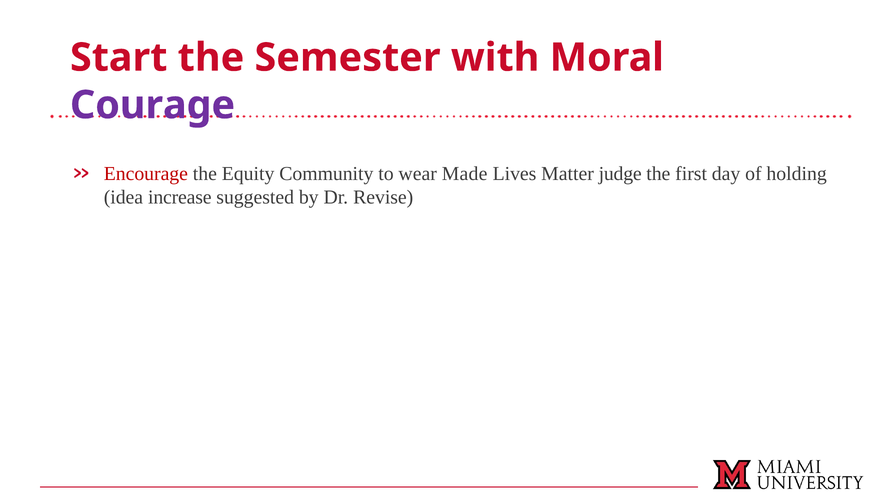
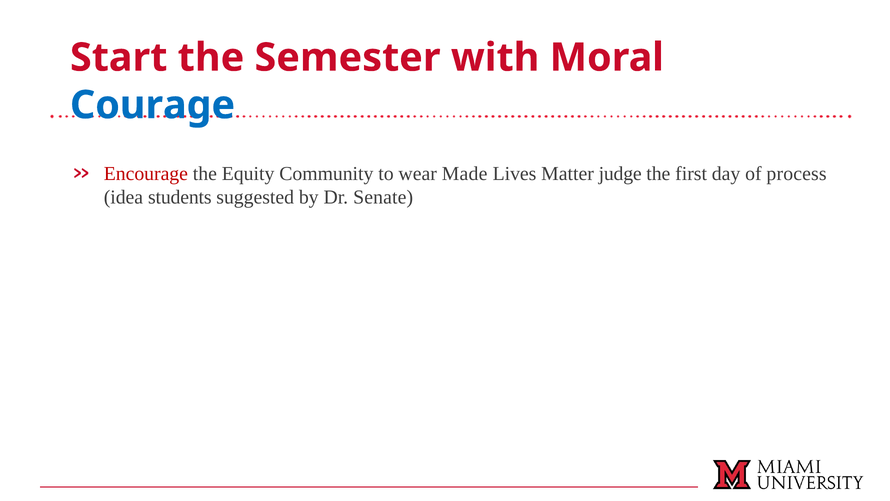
Courage colour: purple -> blue (152, 105)
holding: holding -> process (797, 174)
increase: increase -> students (180, 197)
Revise: Revise -> Senate (383, 197)
